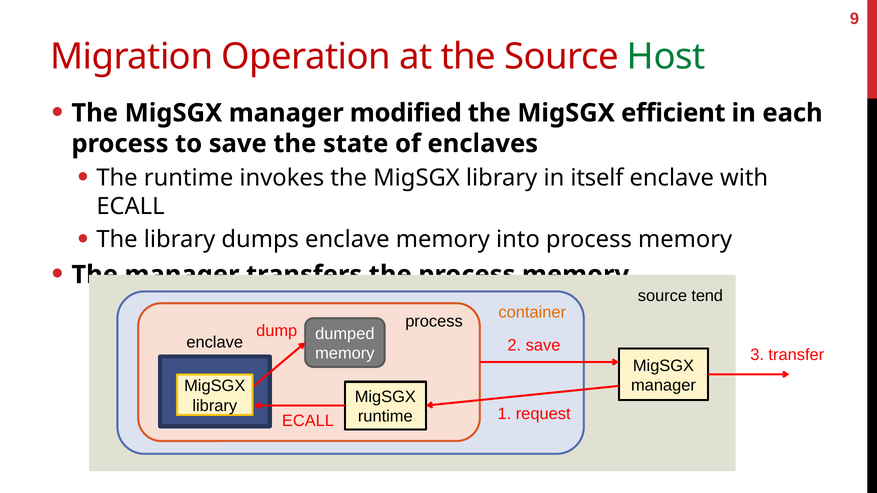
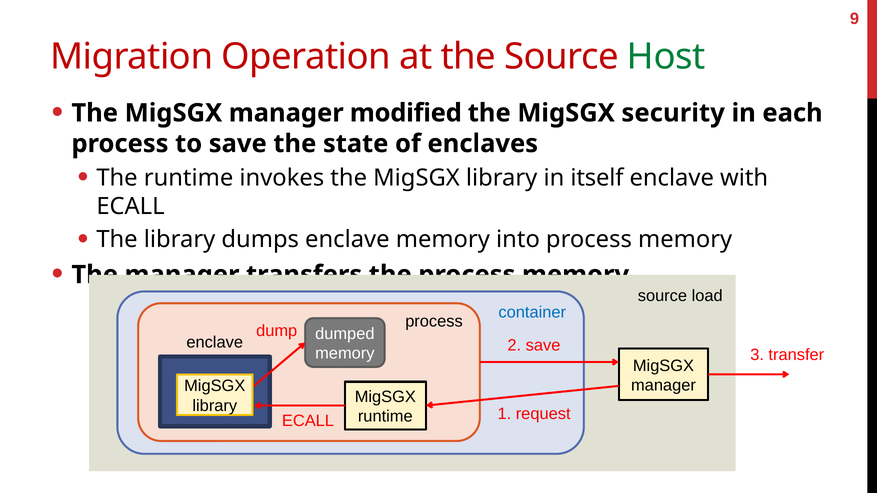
efficient: efficient -> security (673, 113)
tend: tend -> load (707, 296)
container colour: orange -> blue (532, 313)
